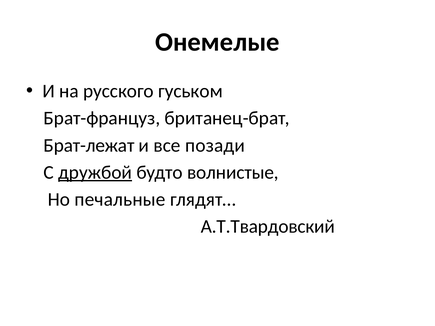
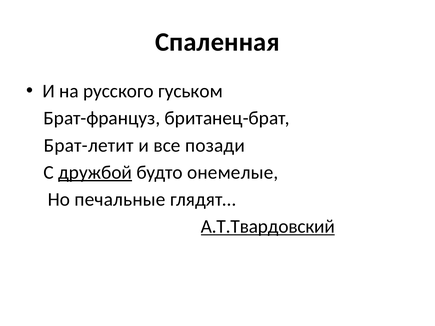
Онемелые: Онемелые -> Спаленная (217, 42)
Брат-лежат: Брат-лежат -> Брат-летит (89, 145)
волнистые: волнистые -> онемелые (233, 172)
А.Т.Твардовский underline: none -> present (268, 227)
